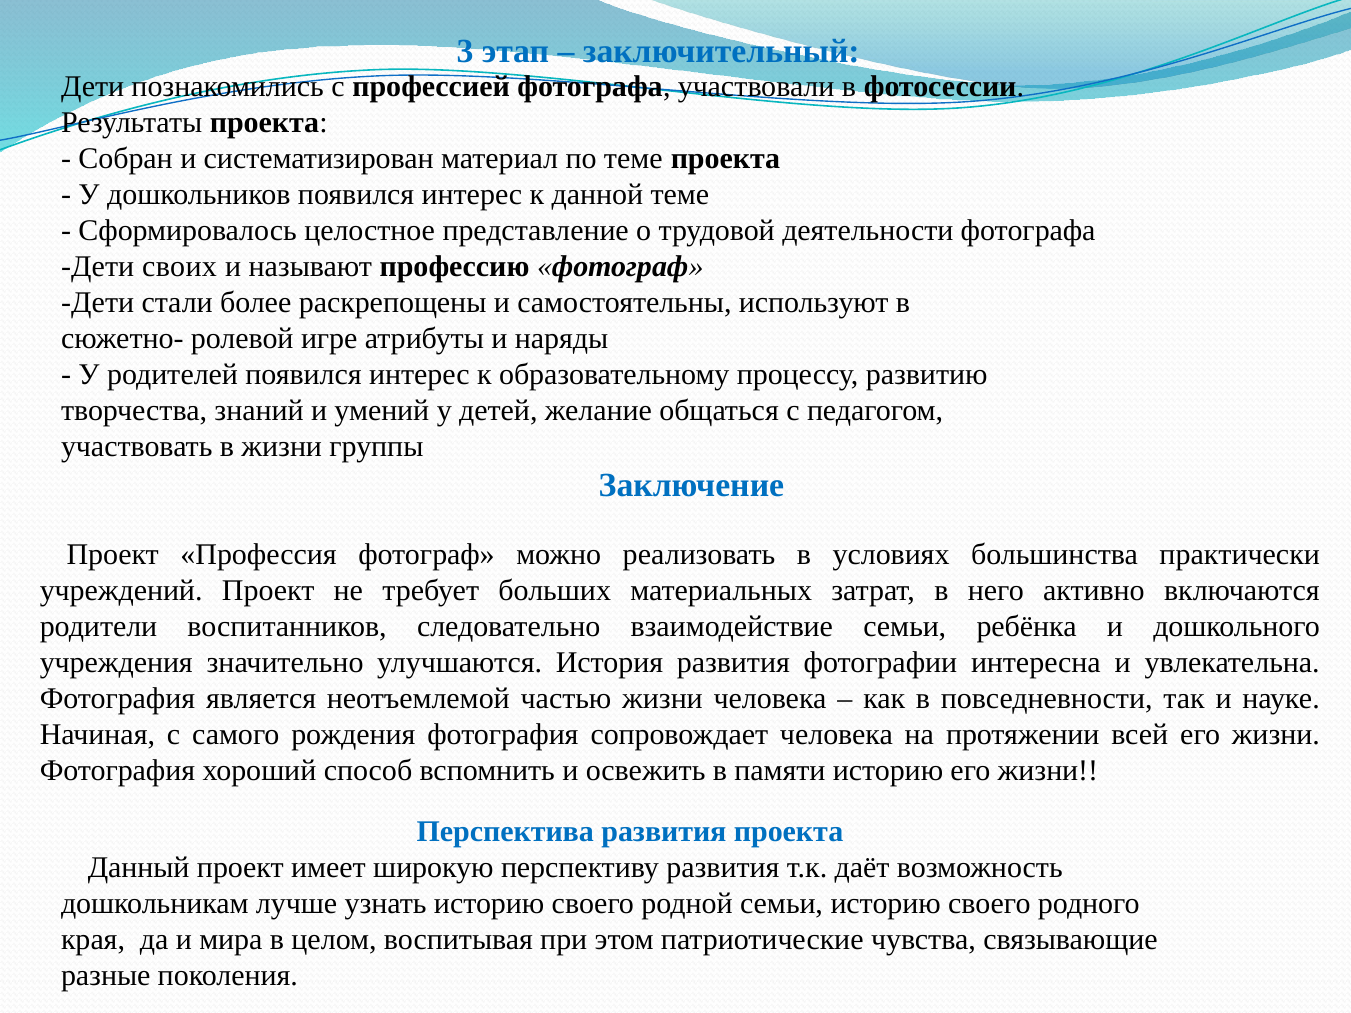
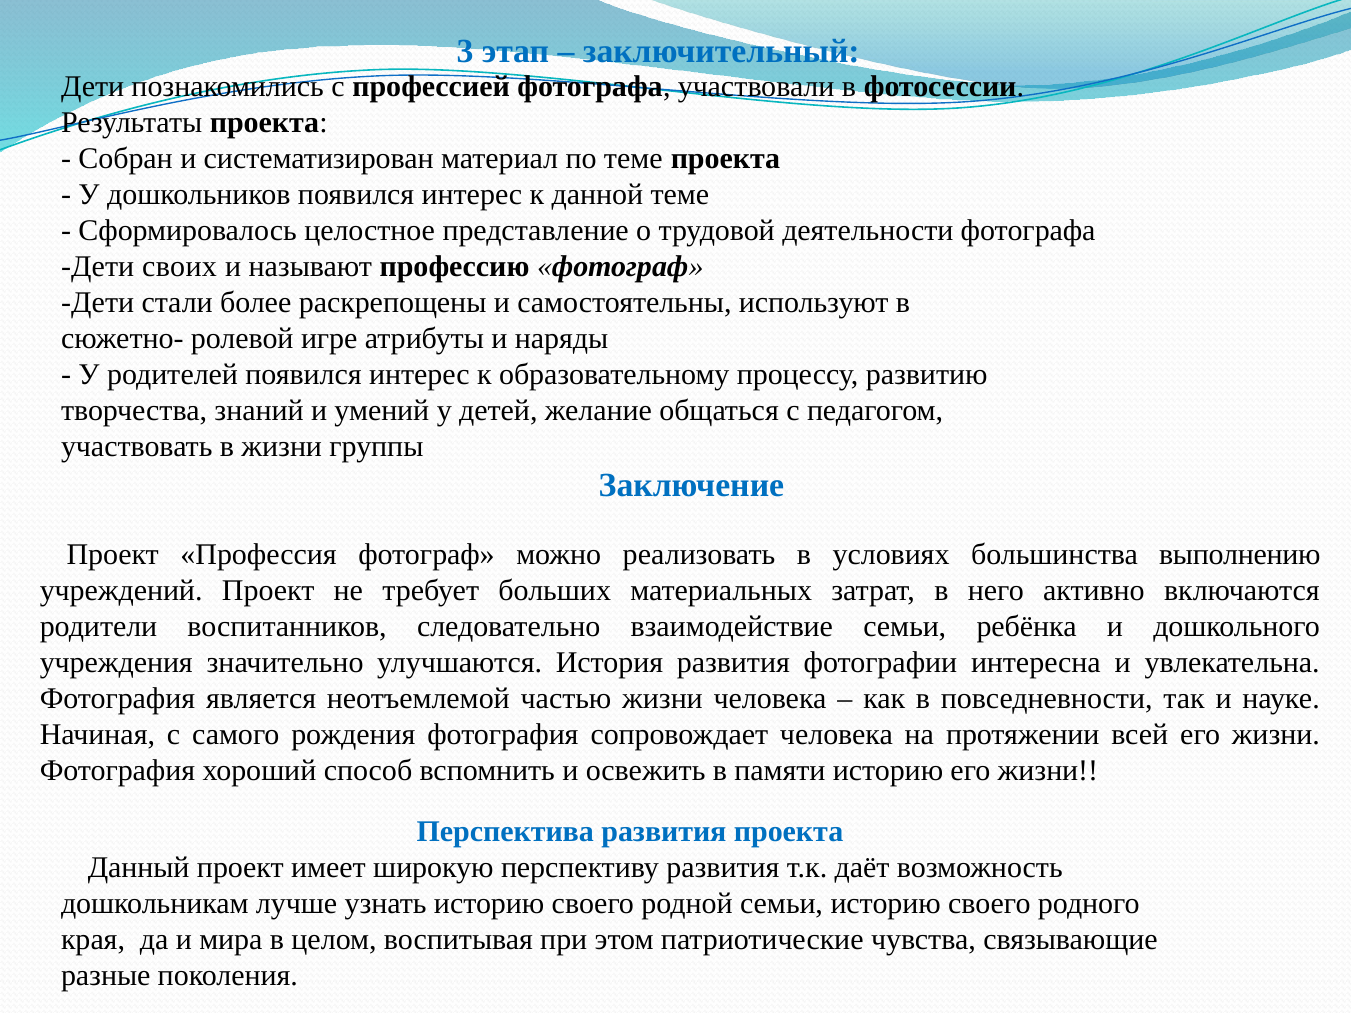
практически: практически -> выполнению (1240, 555)
